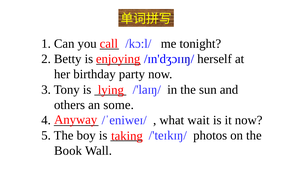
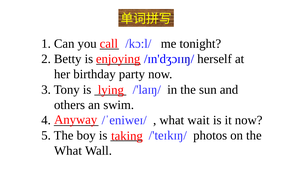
some: some -> swim (119, 105)
Book: Book -> What (68, 150)
